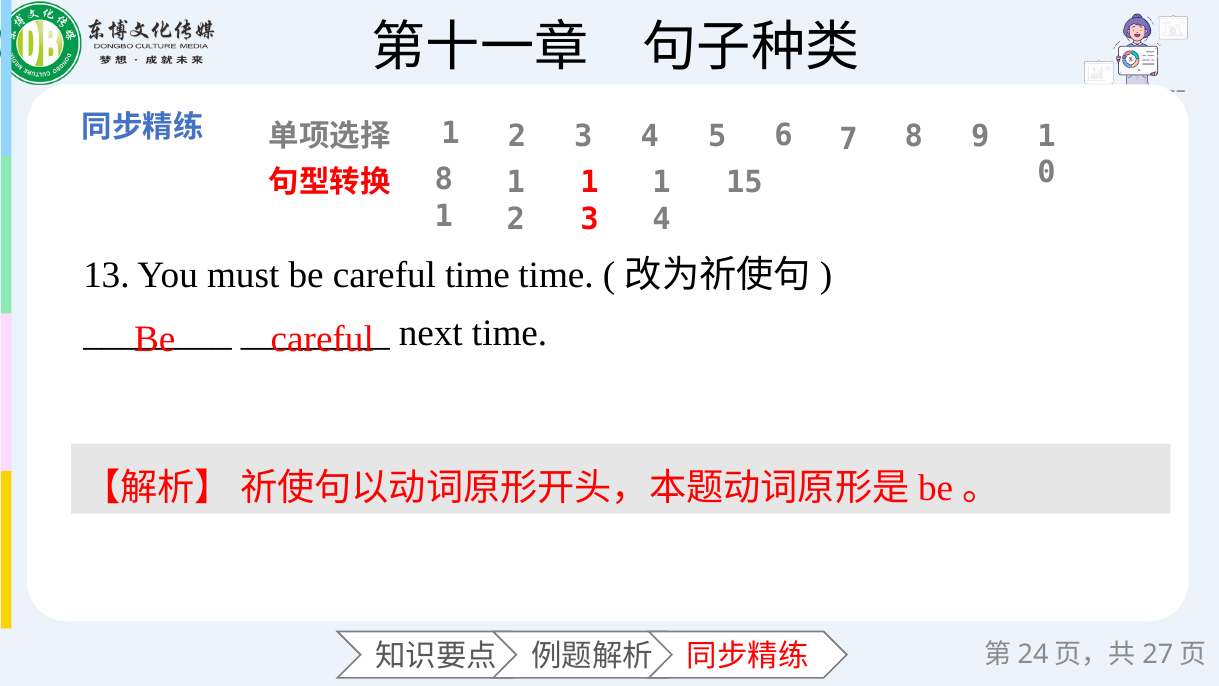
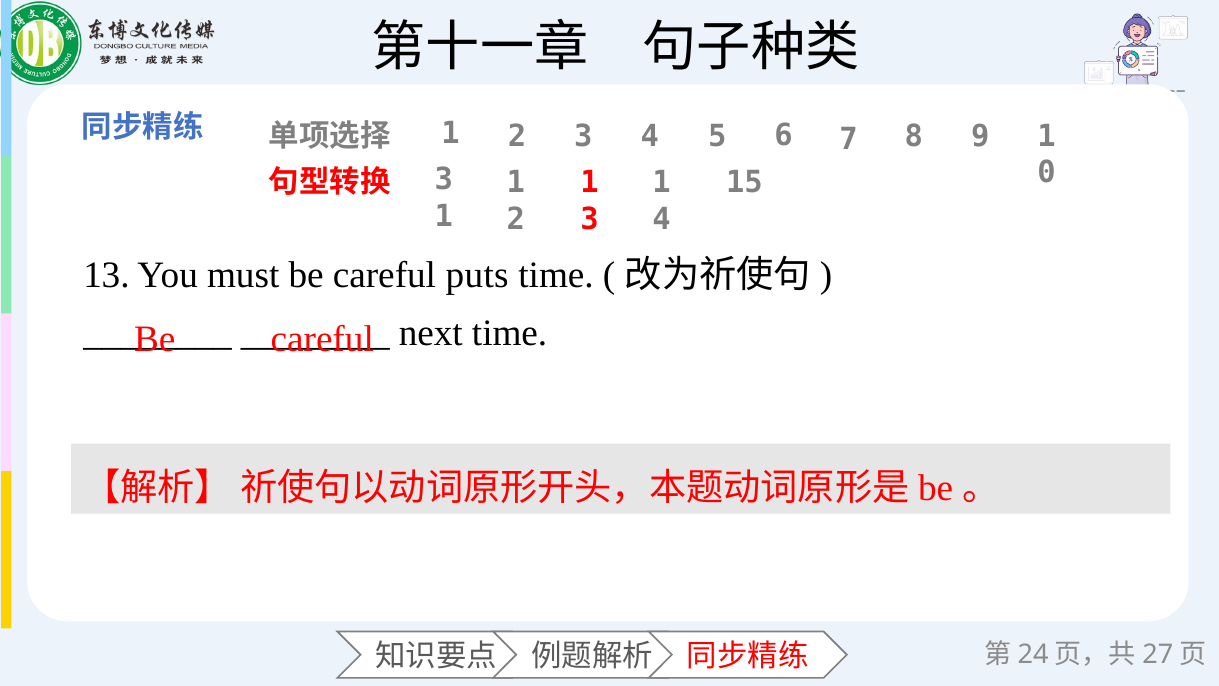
8: 8 -> 3 (444, 179)
careful time: time -> puts (477, 275)
